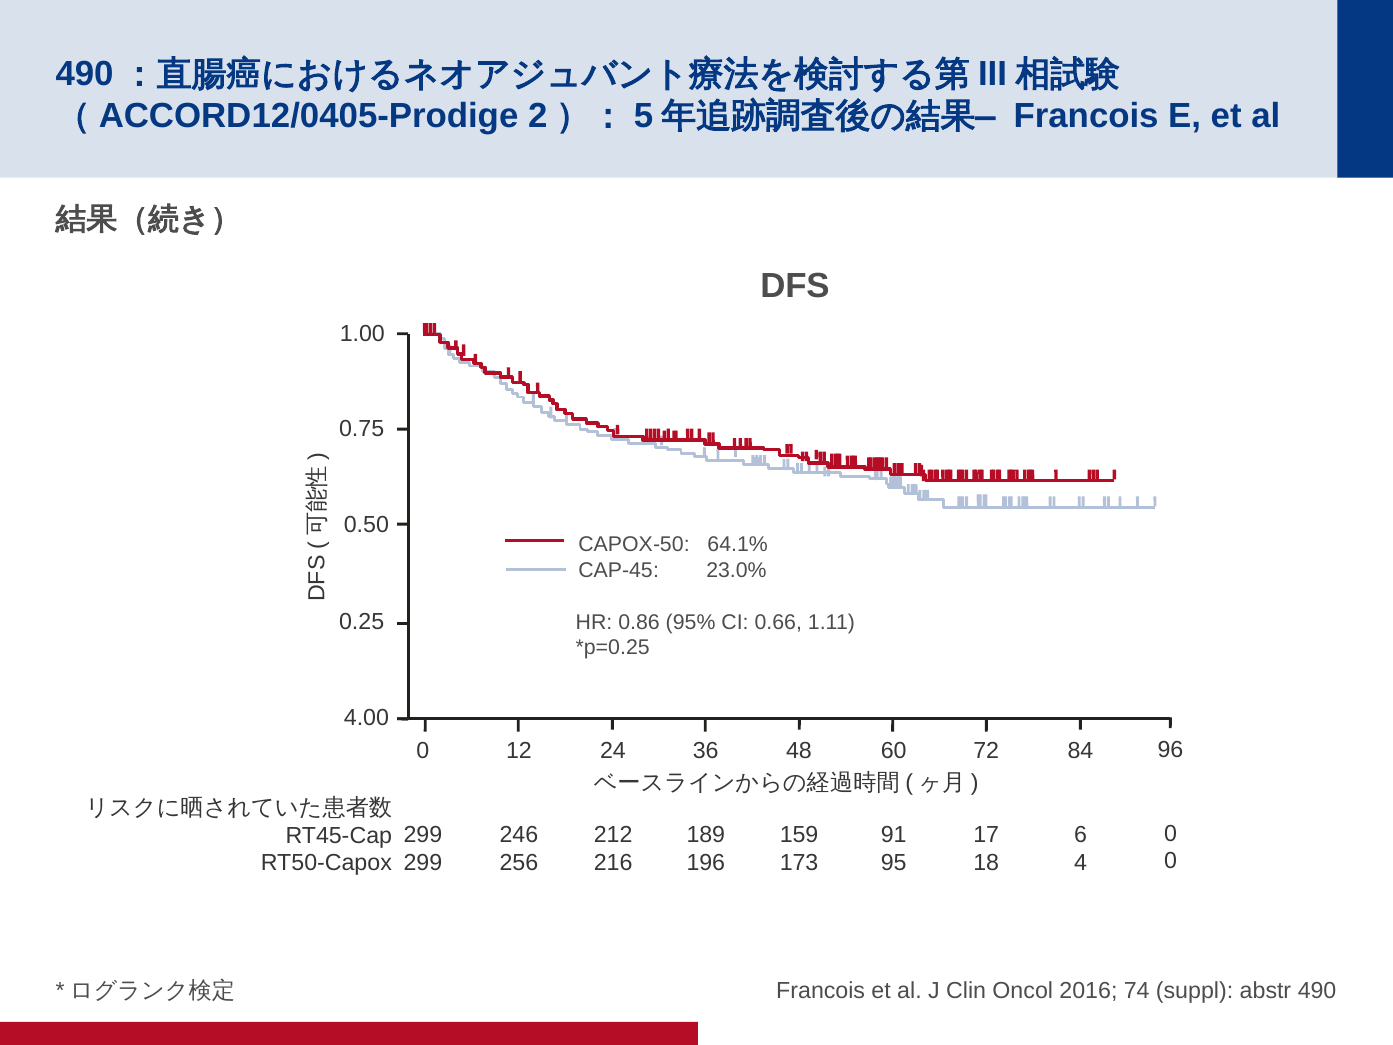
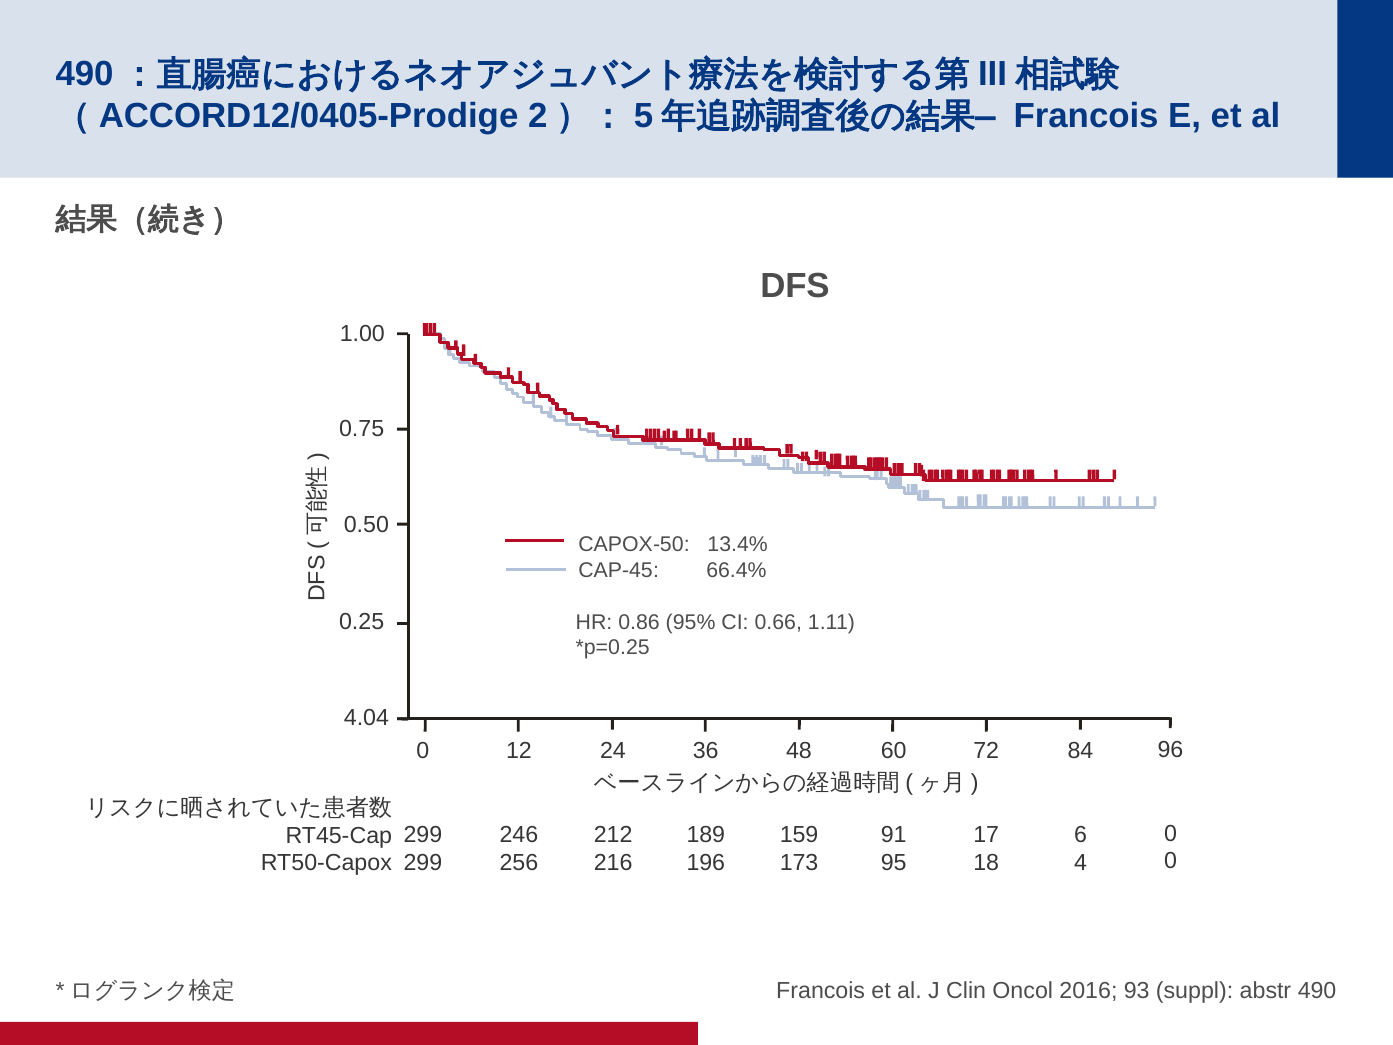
64.1%: 64.1% -> 13.4% (738, 544)
23.0%: 23.0% -> 66.4% (736, 570)
4.00: 4.00 -> 4.04 (366, 718)
74: 74 -> 93 (1137, 991)
